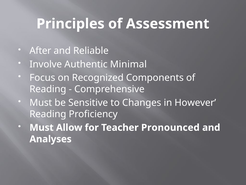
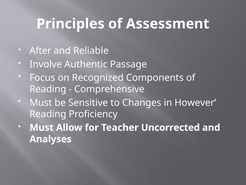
Minimal: Minimal -> Passage (128, 64)
Pronounced: Pronounced -> Uncorrected (170, 127)
